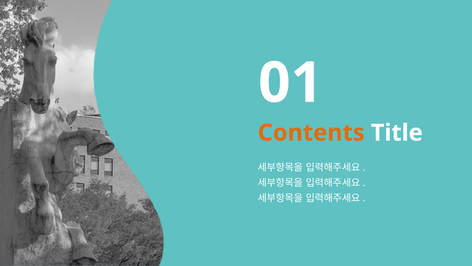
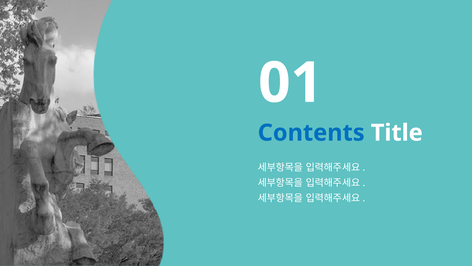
Contents colour: orange -> blue (311, 133)
